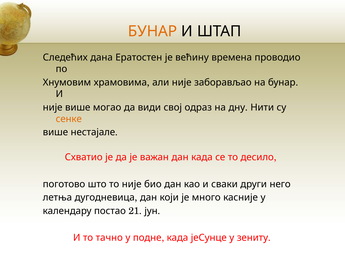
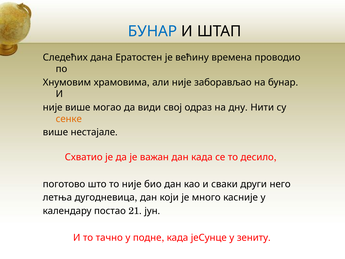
БУНАР colour: orange -> blue (153, 31)
